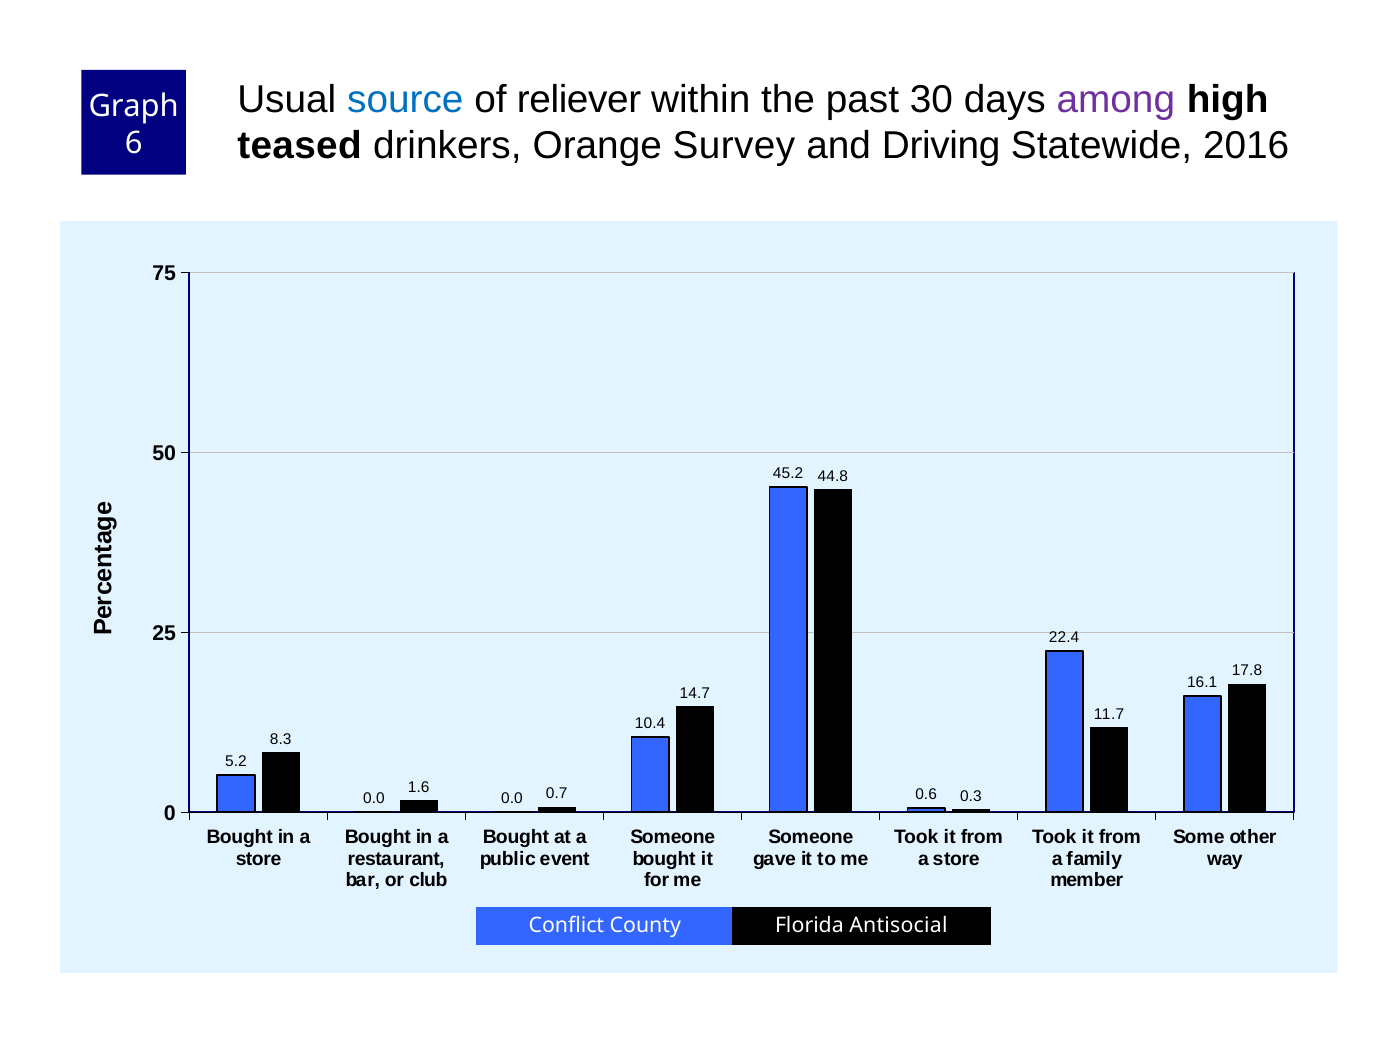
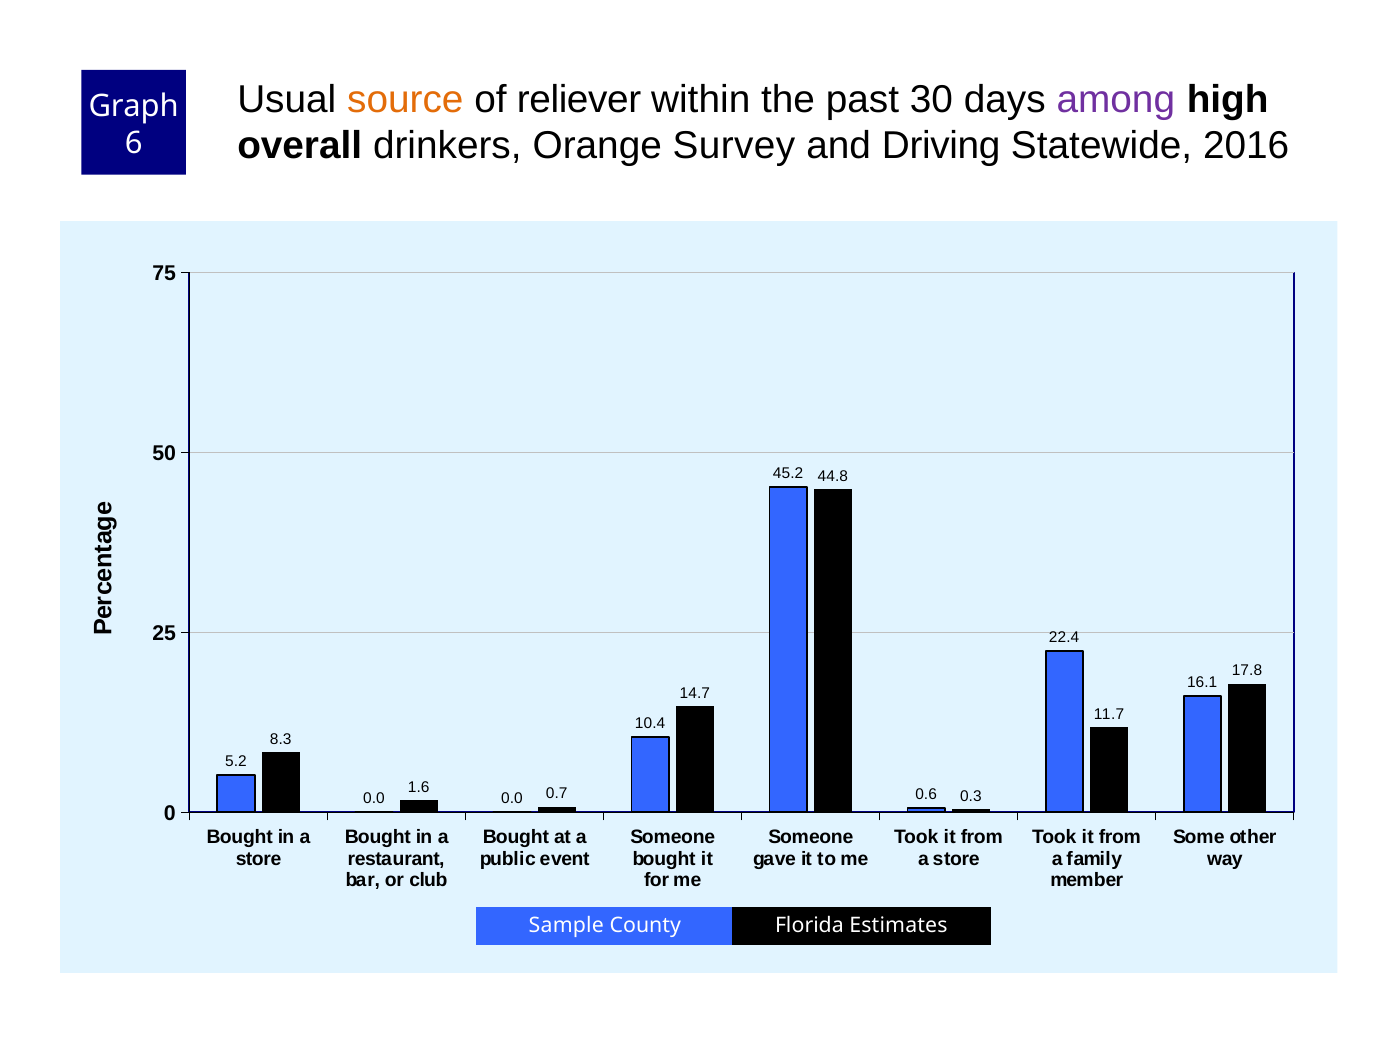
source colour: blue -> orange (405, 99)
teased: teased -> overall (300, 146)
Conflict: Conflict -> Sample (566, 925)
Antisocial: Antisocial -> Estimates (898, 925)
